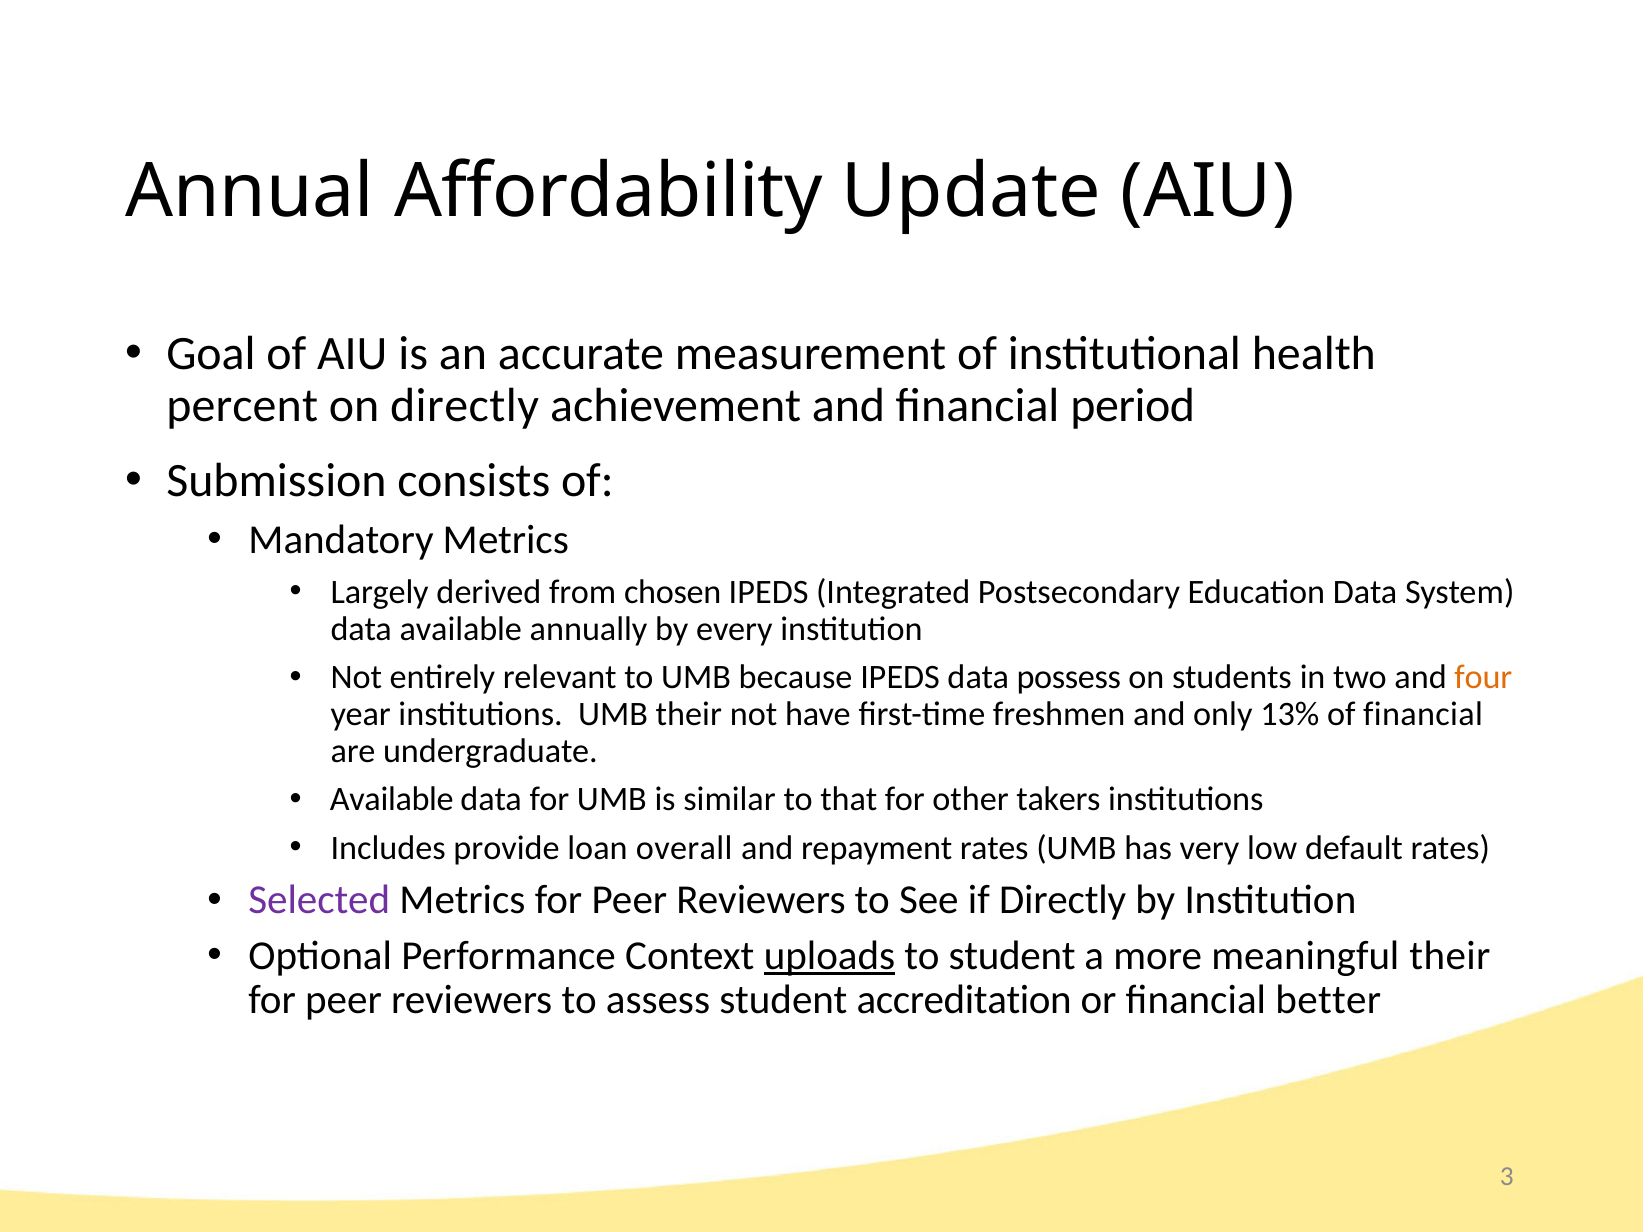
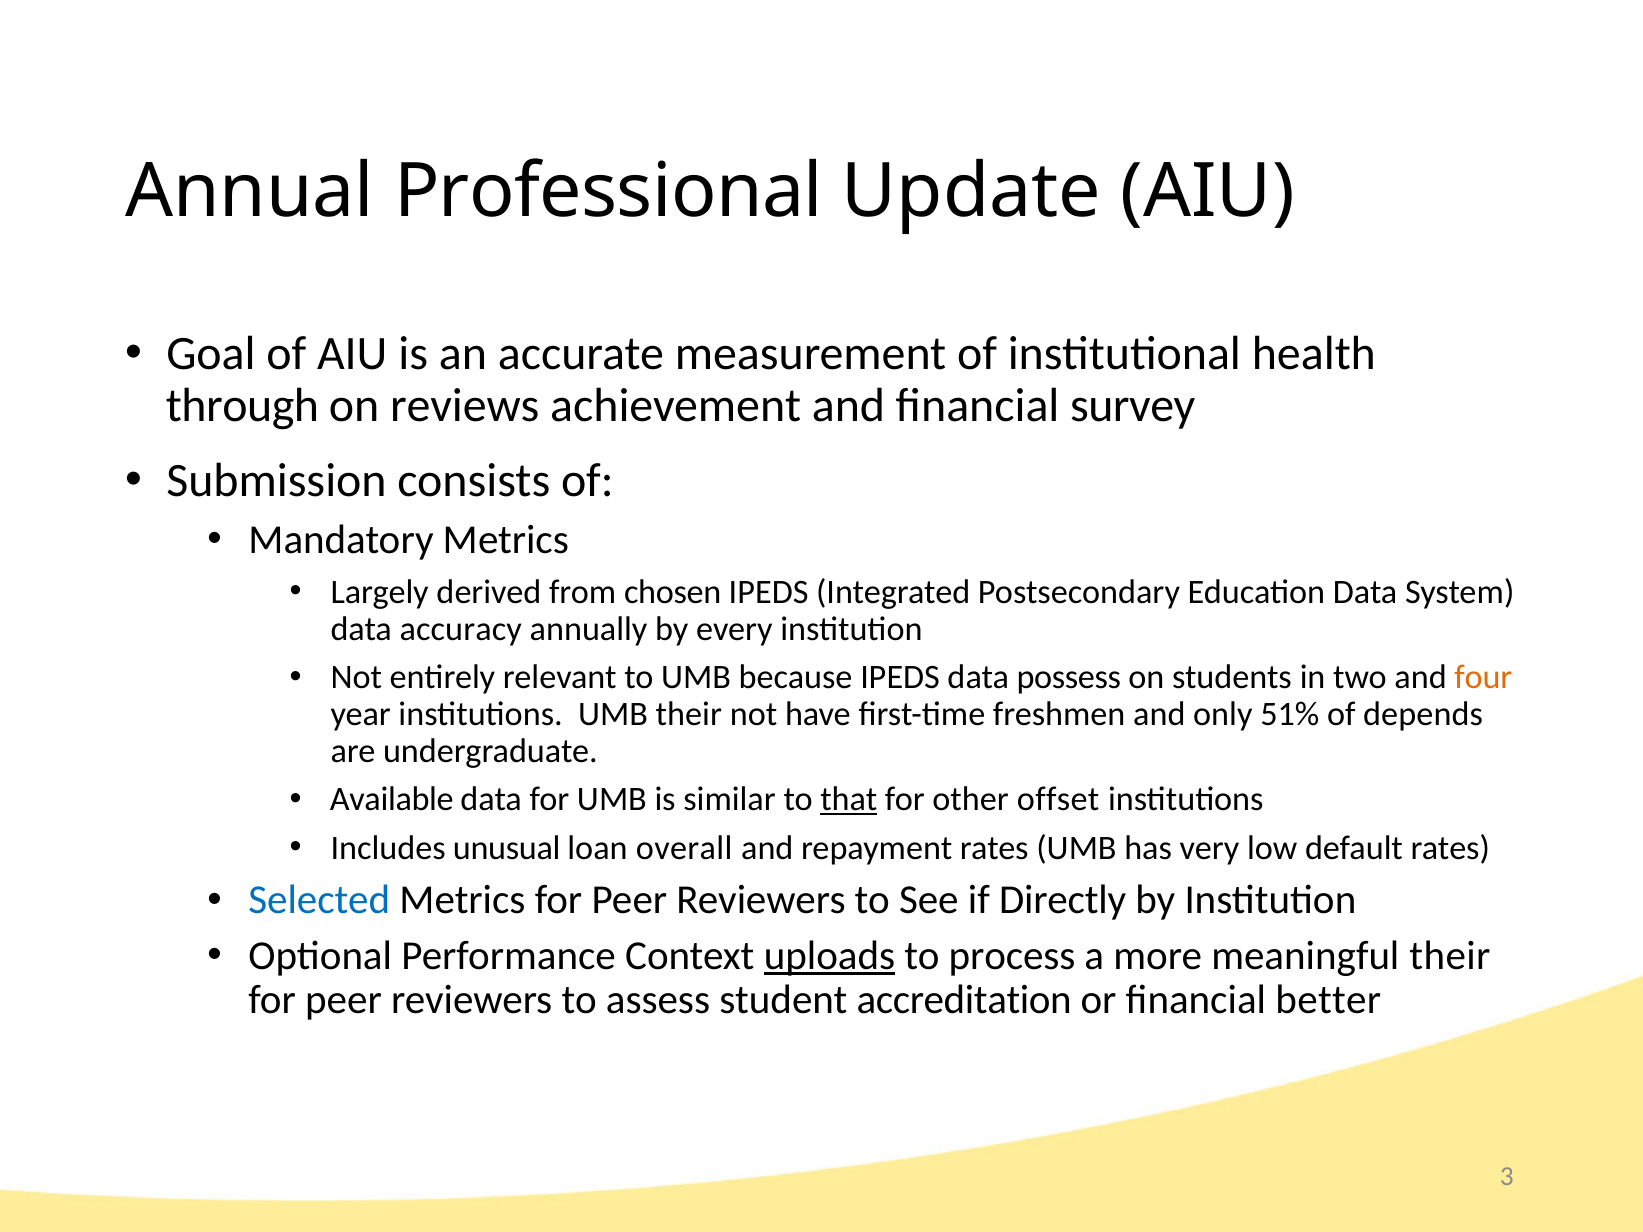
Affordability: Affordability -> Professional (609, 191)
percent: percent -> through (242, 406)
on directly: directly -> reviews (465, 406)
period: period -> survey (1133, 406)
data available: available -> accuracy (461, 629)
13%: 13% -> 51% (1290, 714)
of financial: financial -> depends (1423, 714)
that underline: none -> present (849, 800)
takers: takers -> offset (1058, 800)
provide: provide -> unusual (507, 848)
Selected colour: purple -> blue (319, 900)
to student: student -> process (1012, 956)
